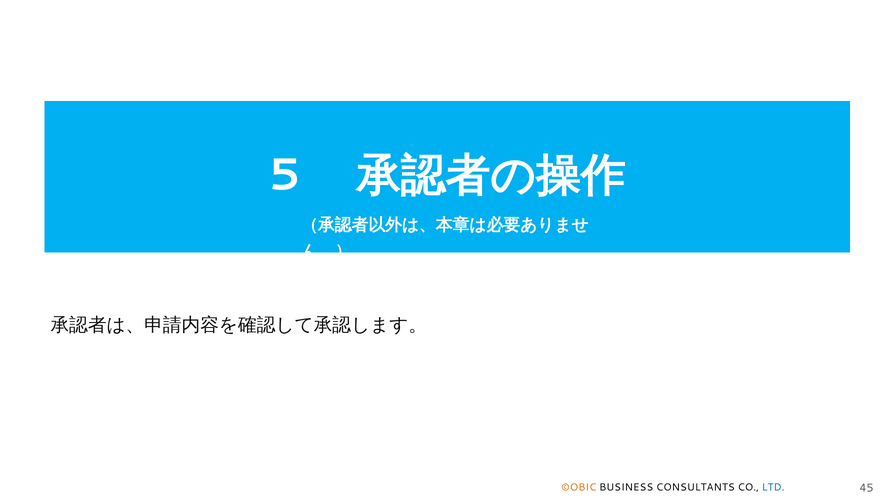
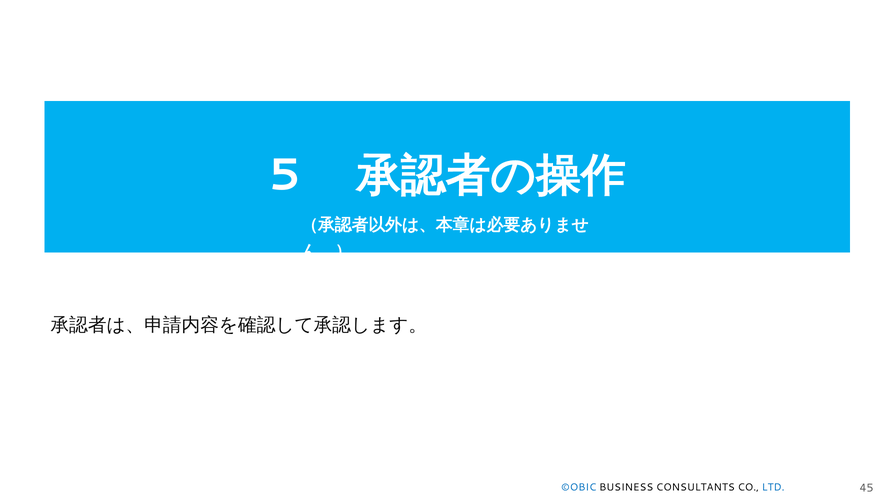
©OBIC colour: orange -> blue (579, 487)
